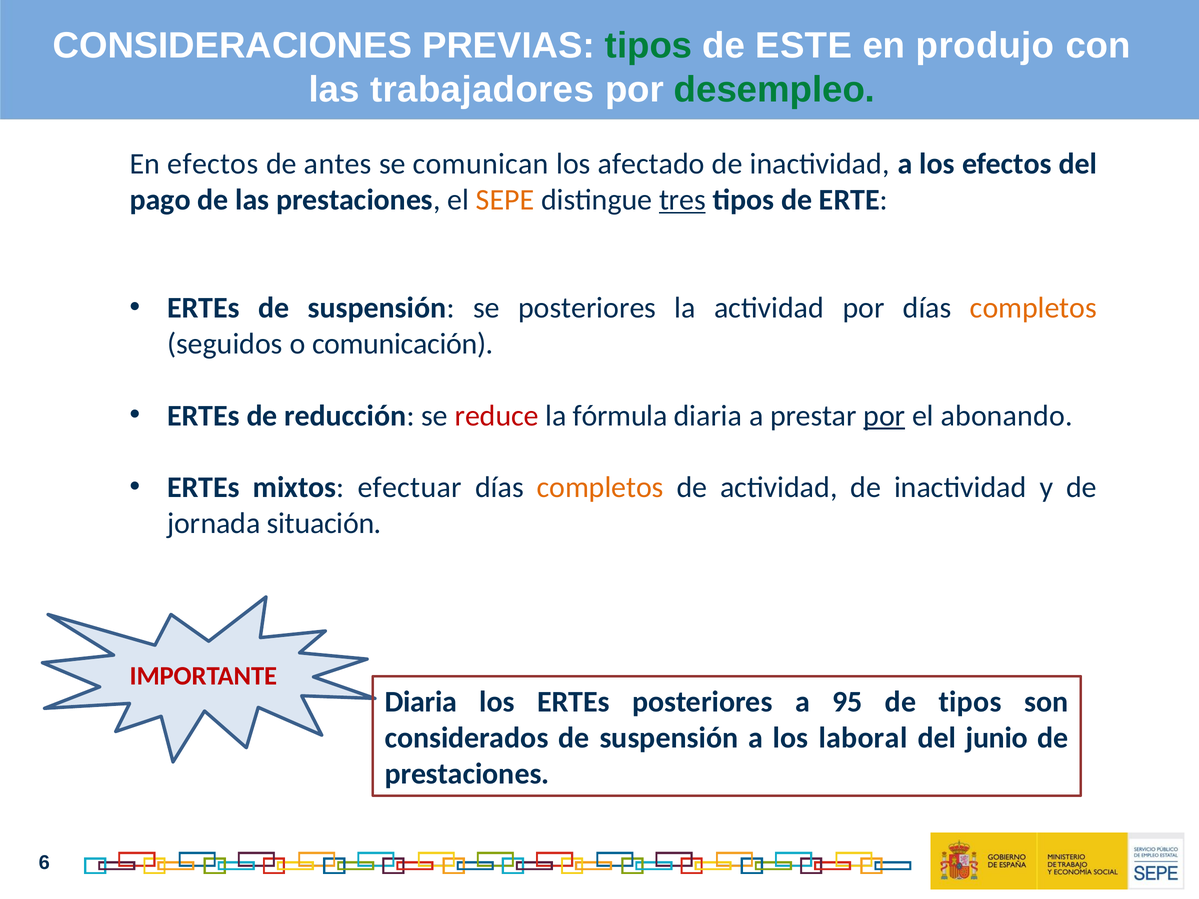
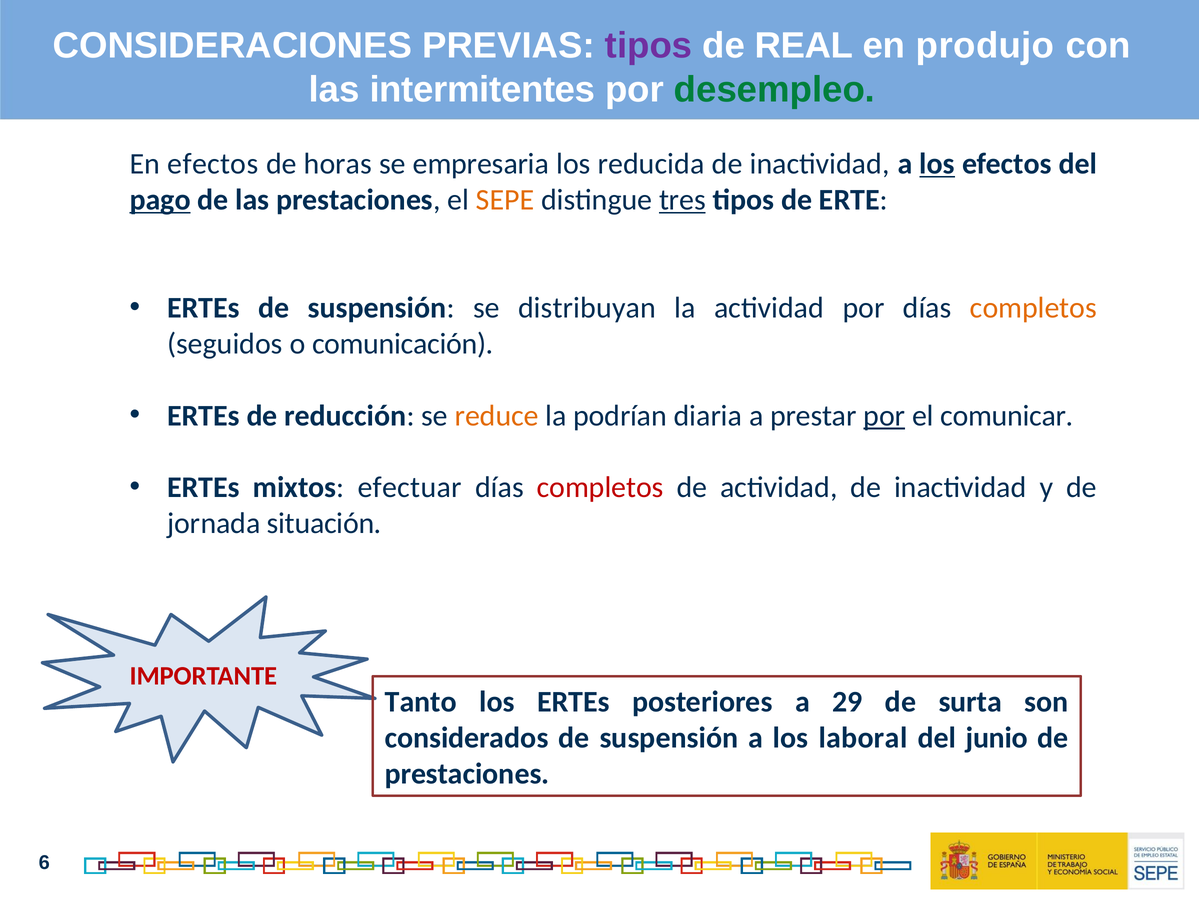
tipos colour: green -> purple (649, 46)
ESTE: ESTE -> REAL (804, 46)
trabajadores: trabajadores -> intermitentes (482, 90)
antes: antes -> horas (338, 164)
comunican: comunican -> empresaria (481, 164)
afectado: afectado -> reducida (651, 164)
los underline: none -> present (937, 164)
pago underline: none -> present (160, 200)
se posteriores: posteriores -> distribuyan (587, 308)
reduce colour: red -> orange (497, 416)
fórmula: fórmula -> podrían (620, 416)
abonando: abonando -> comunicar (1007, 416)
completos colour: orange -> red (600, 488)
Diaria: Diaria -> Tanto (421, 702)
95: 95 -> 29 (847, 702)
de tipos: tipos -> surta (970, 702)
